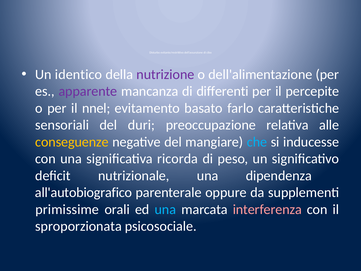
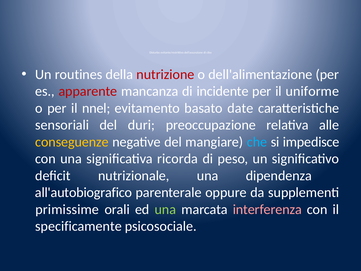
identico: identico -> routines (79, 74)
nutrizione colour: purple -> red (165, 74)
apparente colour: purple -> red (88, 91)
differenti: differenti -> incidente (223, 91)
percepite: percepite -> uniforme (312, 91)
farlo: farlo -> date (240, 108)
inducesse: inducesse -> impedisce (311, 142)
una colour: light blue -> light green (165, 209)
sproporzionata: sproporzionata -> specificamente (78, 226)
